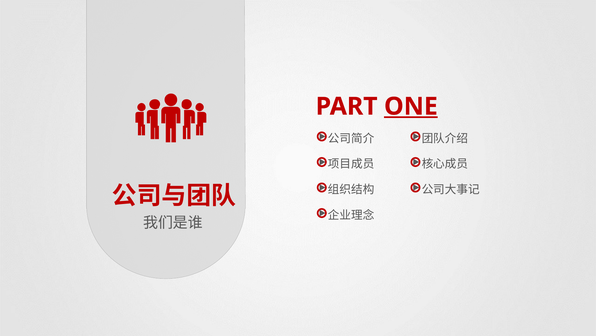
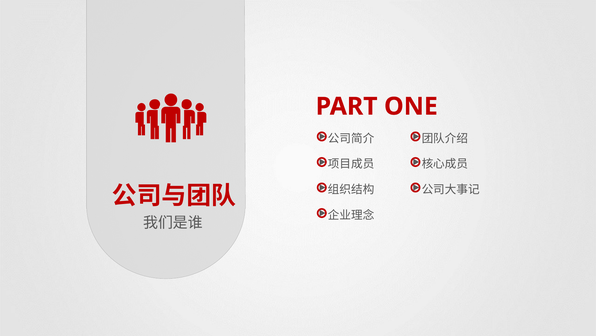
ONE underline: present -> none (411, 106)
